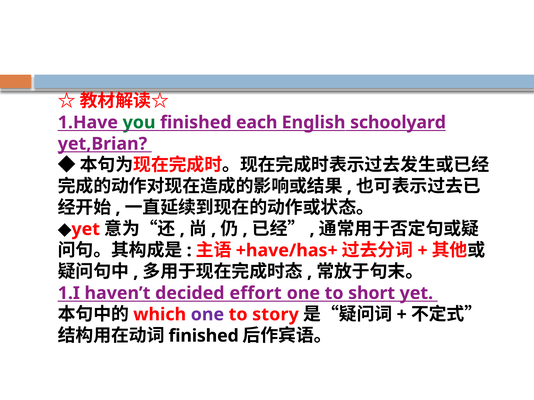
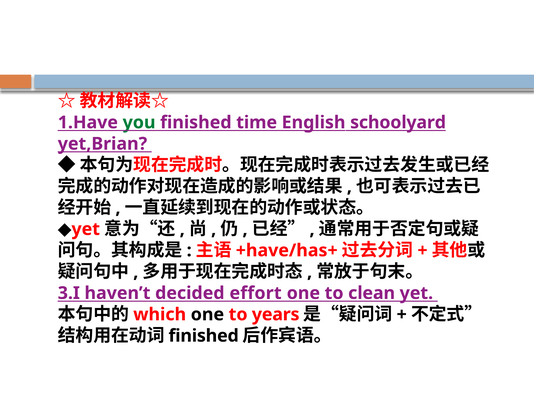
each: each -> time (257, 123)
1.I: 1.I -> 3.I (69, 293)
short: short -> clean (372, 293)
one colour: purple -> black (207, 315)
story: story -> years (276, 315)
